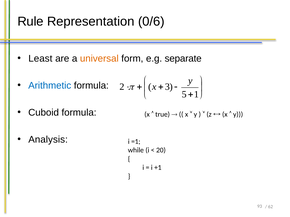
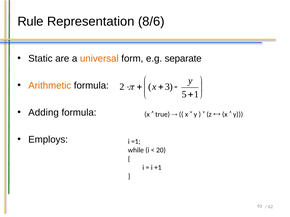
0/6: 0/6 -> 8/6 (151, 22)
Least: Least -> Static (40, 59)
Arithmetic colour: blue -> orange (50, 86)
Cuboid: Cuboid -> Adding (44, 113)
Analysis: Analysis -> Employs (48, 140)
